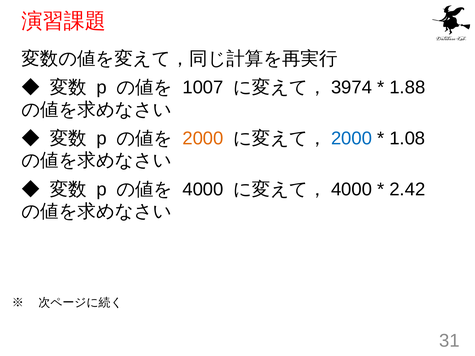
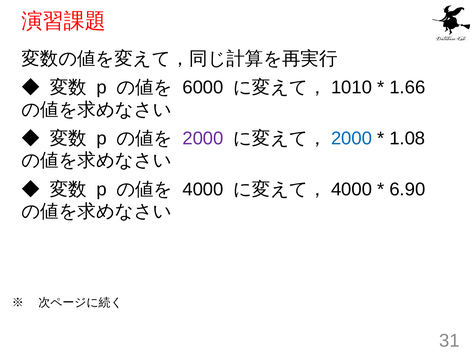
1007: 1007 -> 6000 (203, 88)
3974: 3974 -> 1010 (352, 88)
1.88: 1.88 -> 1.66 (407, 88)
2000 colour: orange -> purple (203, 138)
2.42: 2.42 -> 6.90 (407, 189)
